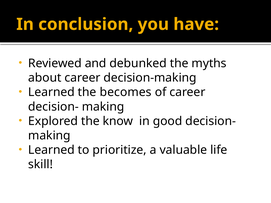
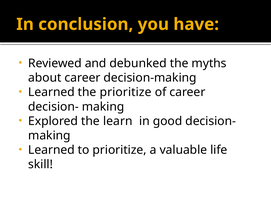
the becomes: becomes -> prioritize (126, 92)
know: know -> learn (118, 121)
